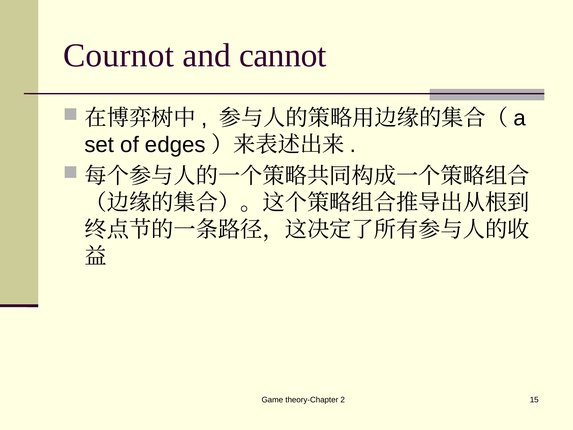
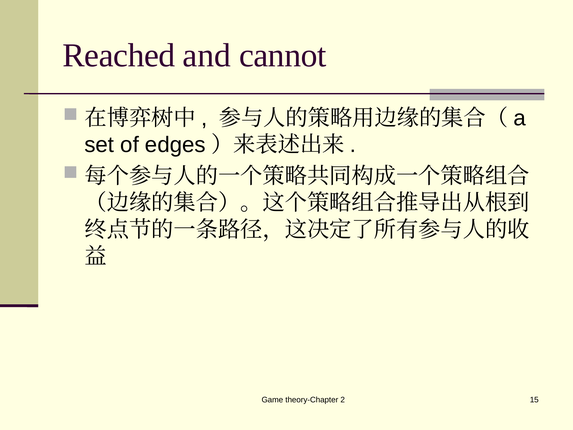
Cournot: Cournot -> Reached (119, 56)
